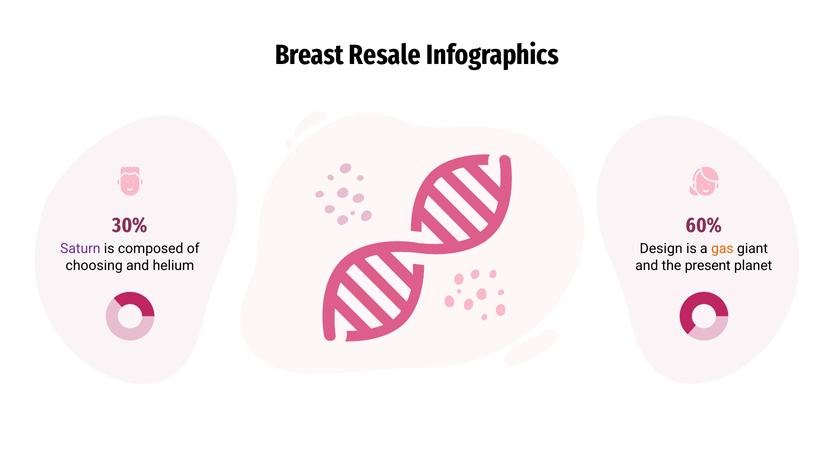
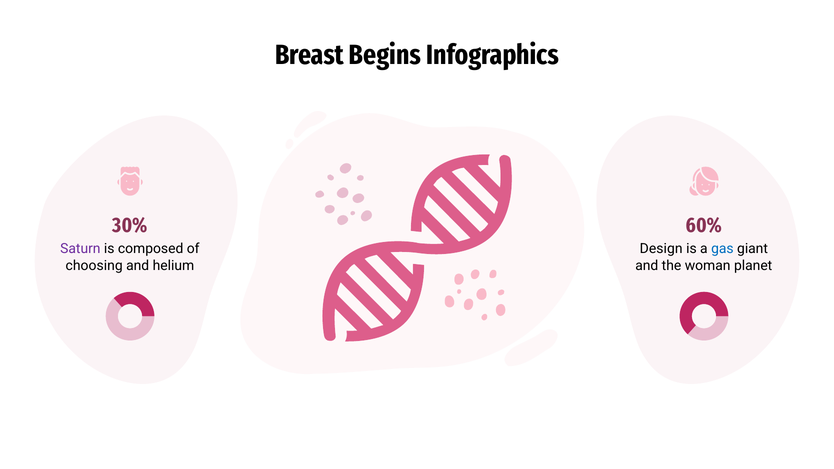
Resale: Resale -> Begins (385, 55)
gas colour: orange -> blue (722, 249)
present: present -> woman (708, 266)
